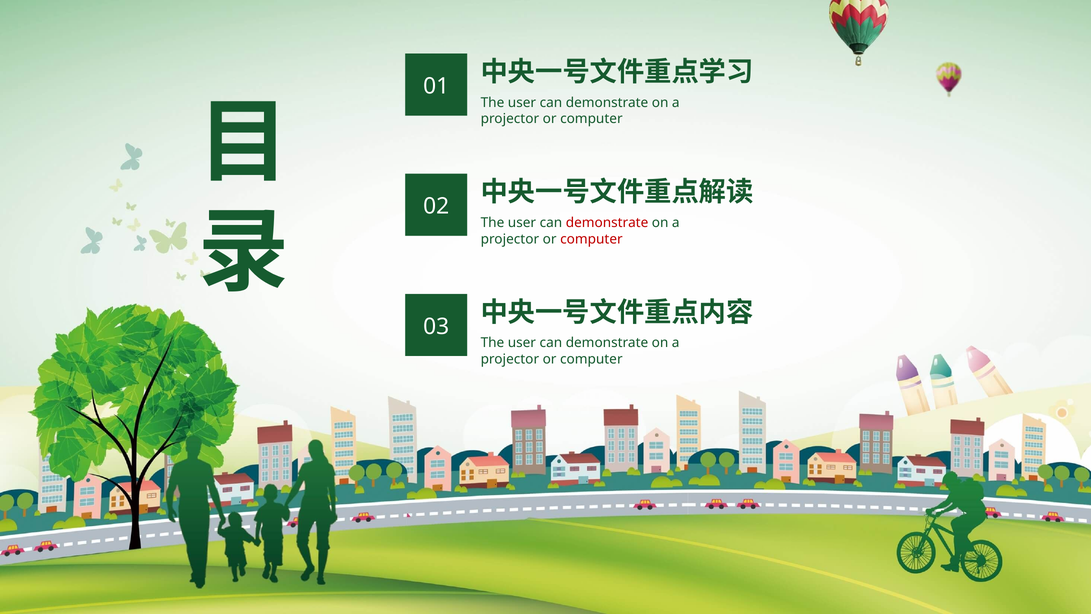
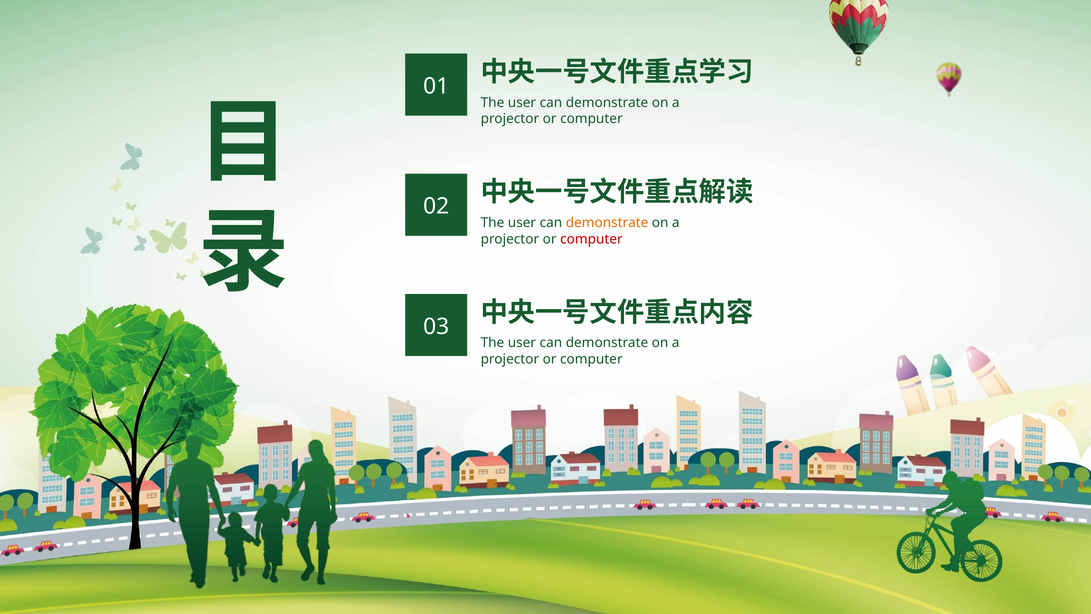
demonstrate colour: red -> orange (607, 223)
